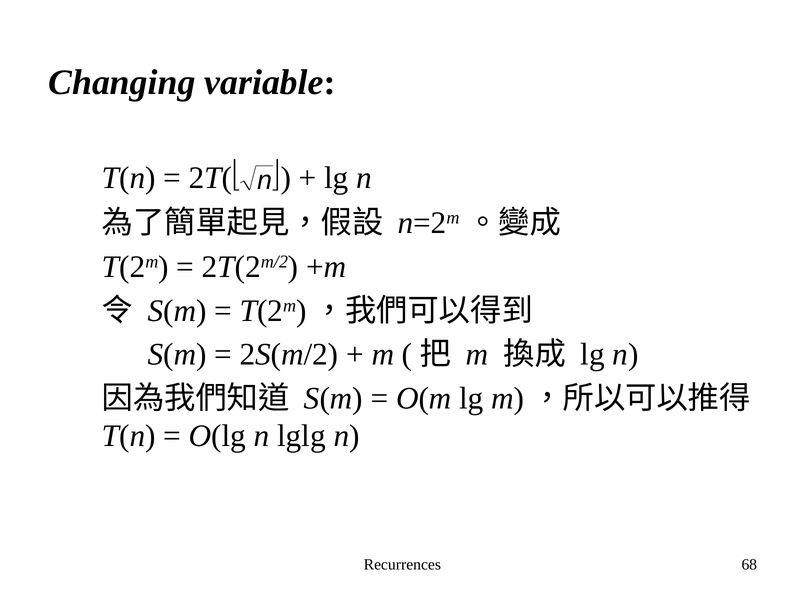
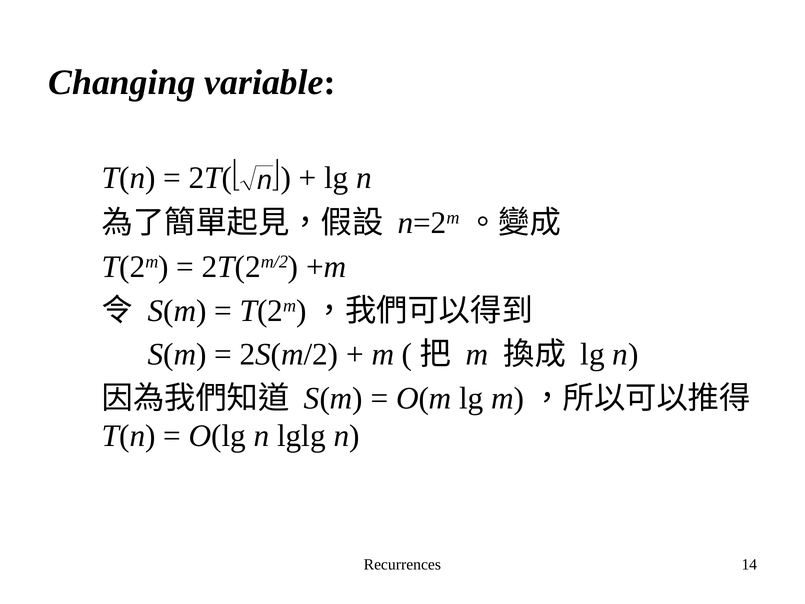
68: 68 -> 14 (749, 564)
